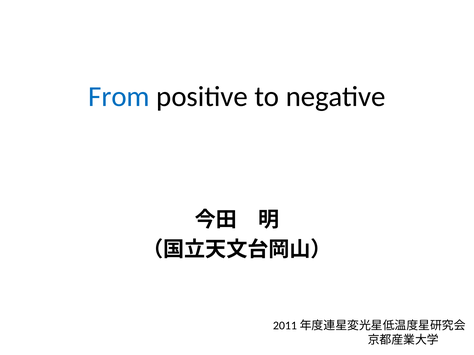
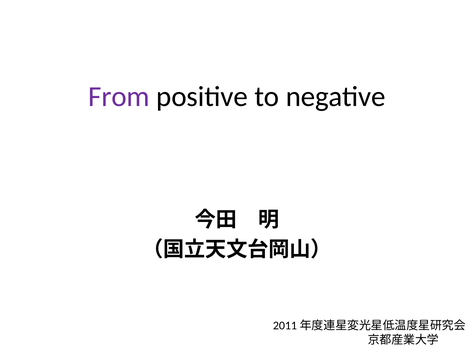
From colour: blue -> purple (119, 97)
